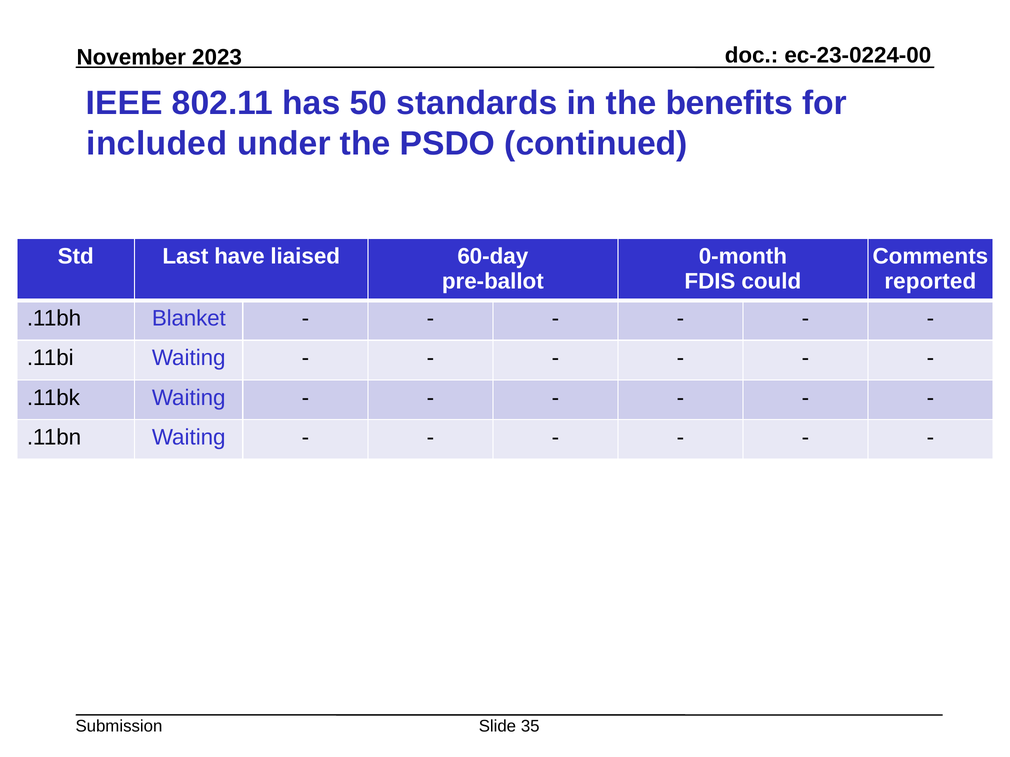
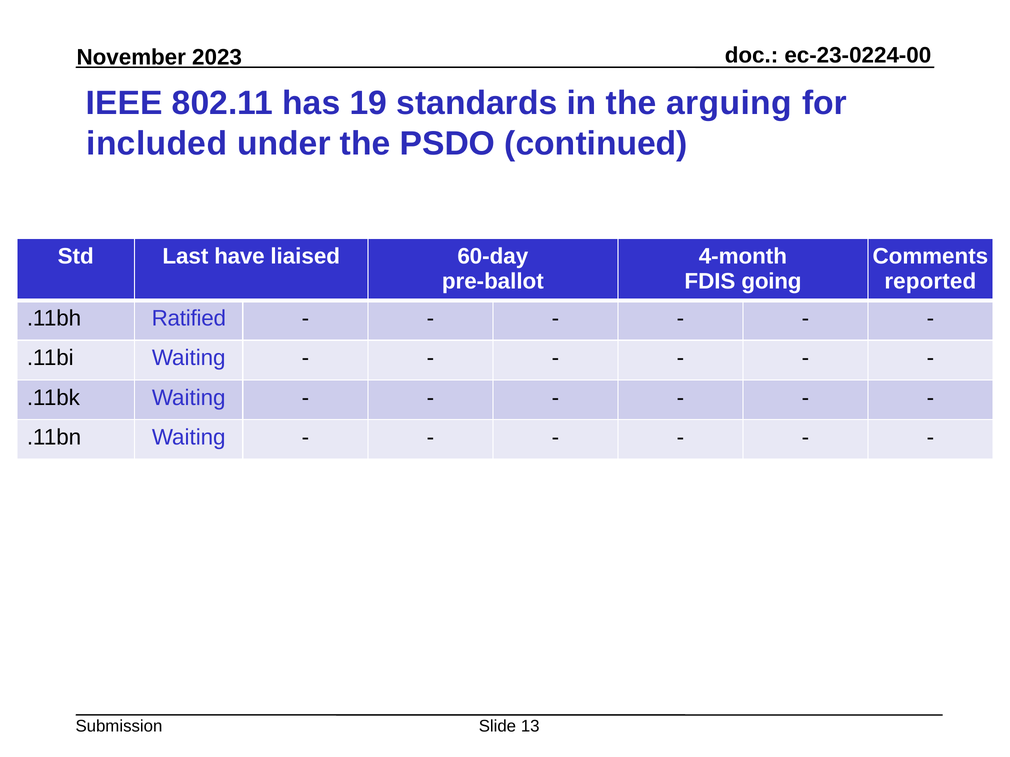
50: 50 -> 19 (368, 103)
benefits: benefits -> arguing (729, 103)
0-month: 0-month -> 4-month (743, 257)
could: could -> going (771, 282)
Blanket: Blanket -> Ratified (189, 319)
35: 35 -> 13 (530, 726)
